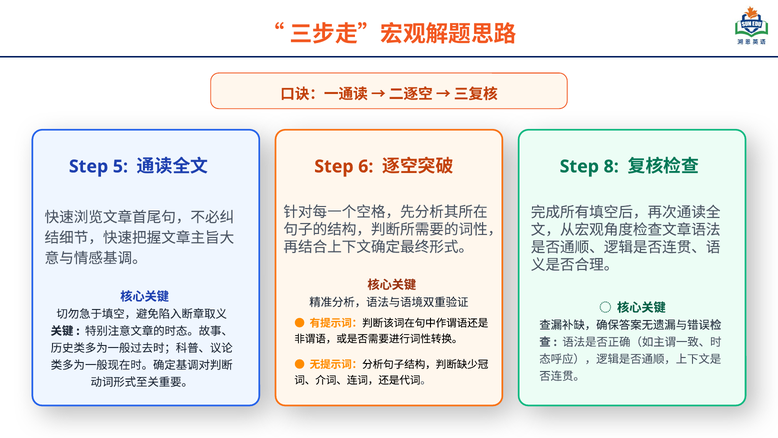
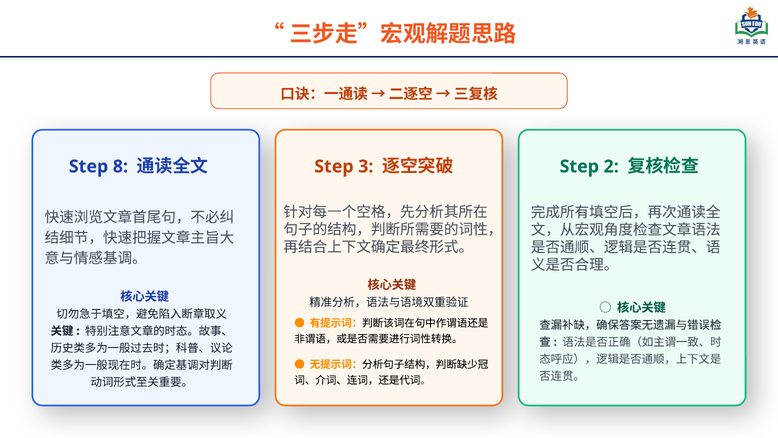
5: 5 -> 8 (120, 166)
6: 6 -> 3 (366, 166)
8: 8 -> 2 (611, 166)
